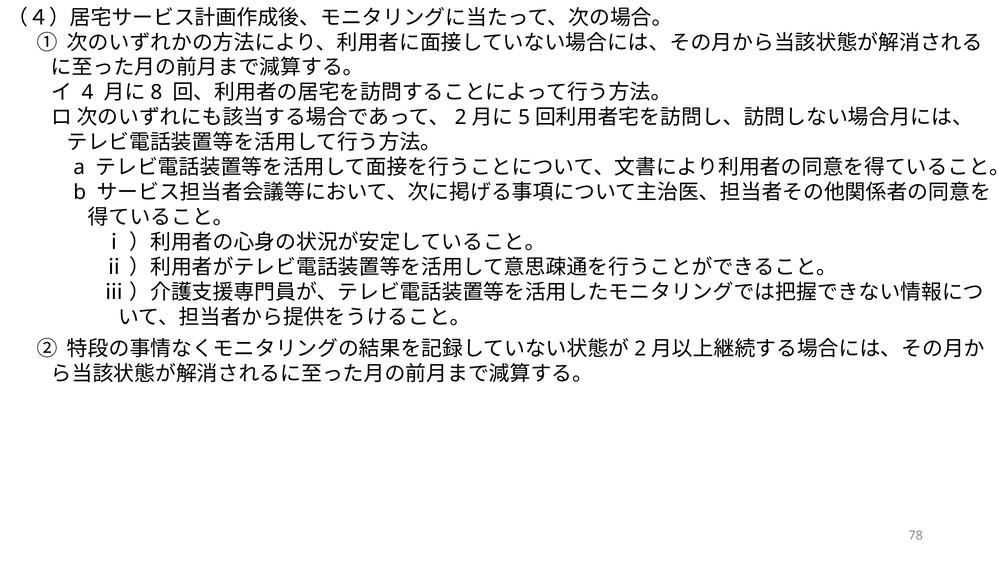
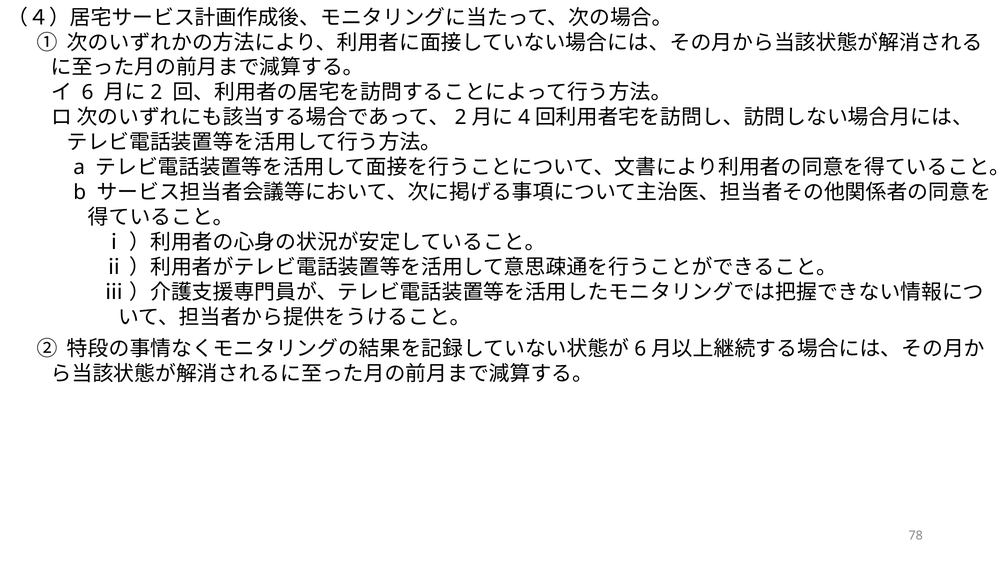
4: 4 -> 6 (87, 93)
8: 8 -> 2 (156, 93)
5: 5 -> 4 (524, 118)
2: 2 -> 6 (640, 349)
